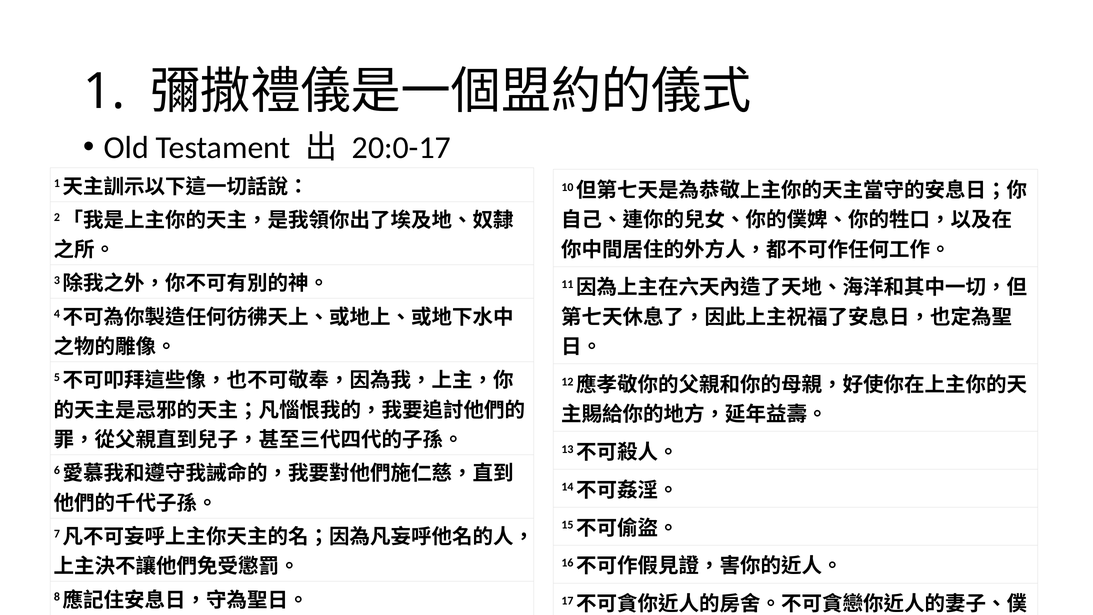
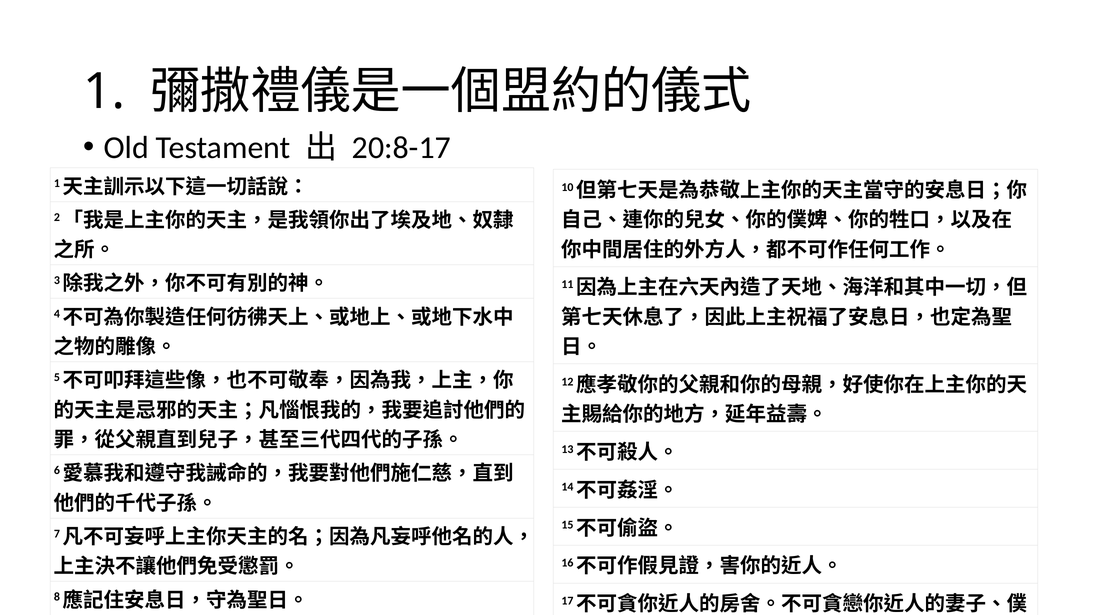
20:0-17: 20:0-17 -> 20:8-17 (401, 148)
